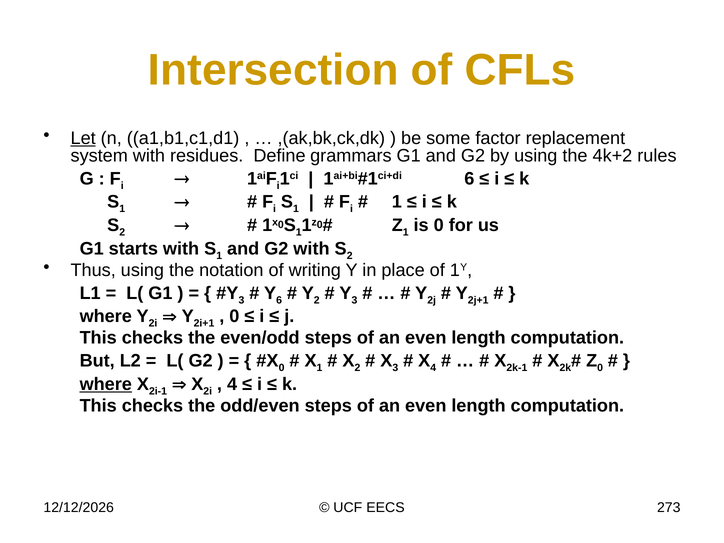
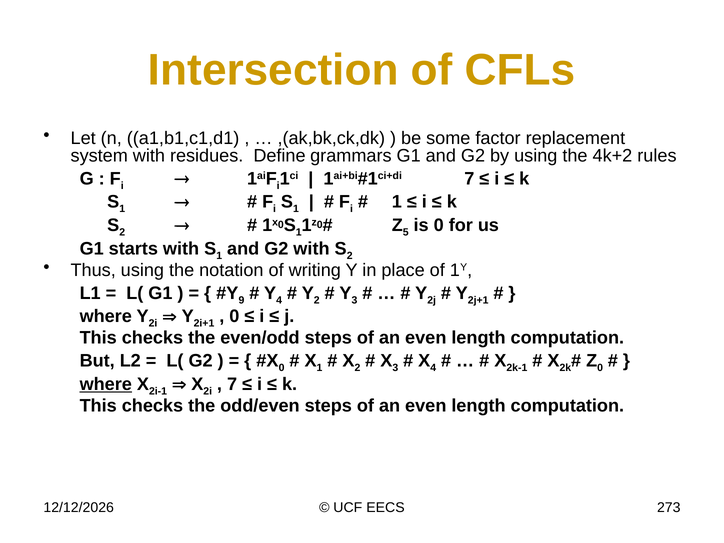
Let underline: present -> none (83, 138)
6: 6 -> 7 (469, 179)
1: 1 -> 5 (406, 232)
3: 3 -> 9 (241, 300)
Y 6: 6 -> 4 (279, 300)
4: 4 -> 7 (232, 384)
